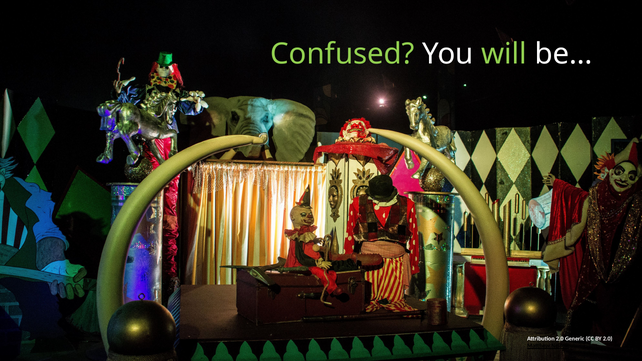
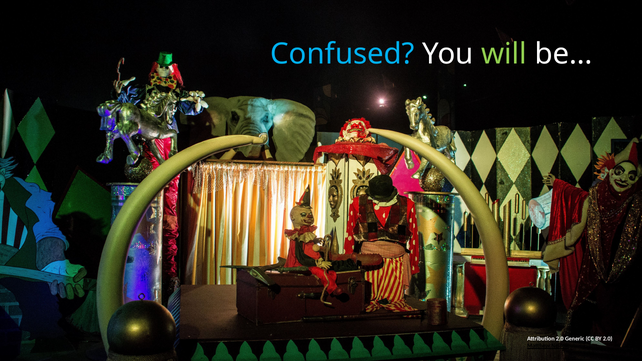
Confused colour: light green -> light blue (343, 54)
